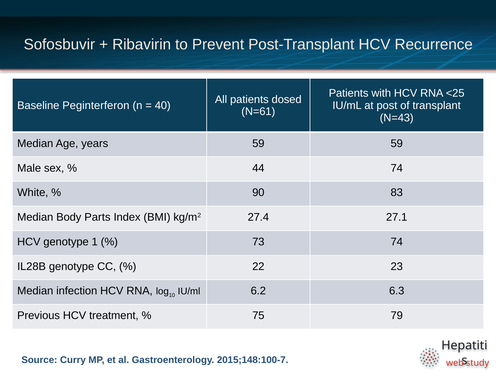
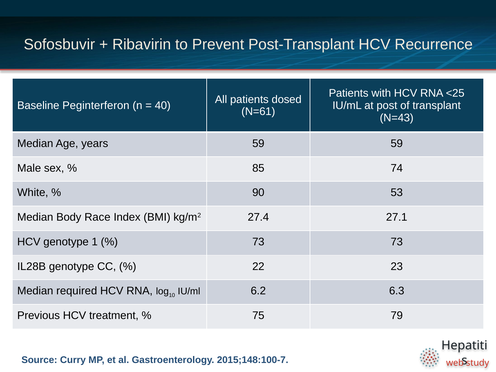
44: 44 -> 85 (258, 168)
83: 83 -> 53 (397, 193)
Parts: Parts -> Race (97, 217)
73 74: 74 -> 73 (397, 242)
infection: infection -> required (77, 291)
